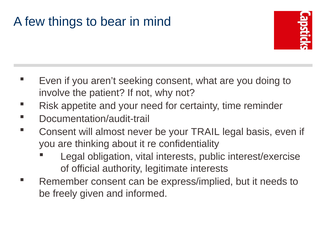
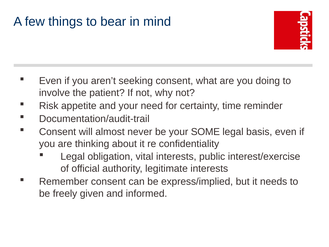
TRAIL: TRAIL -> SOME (205, 132)
